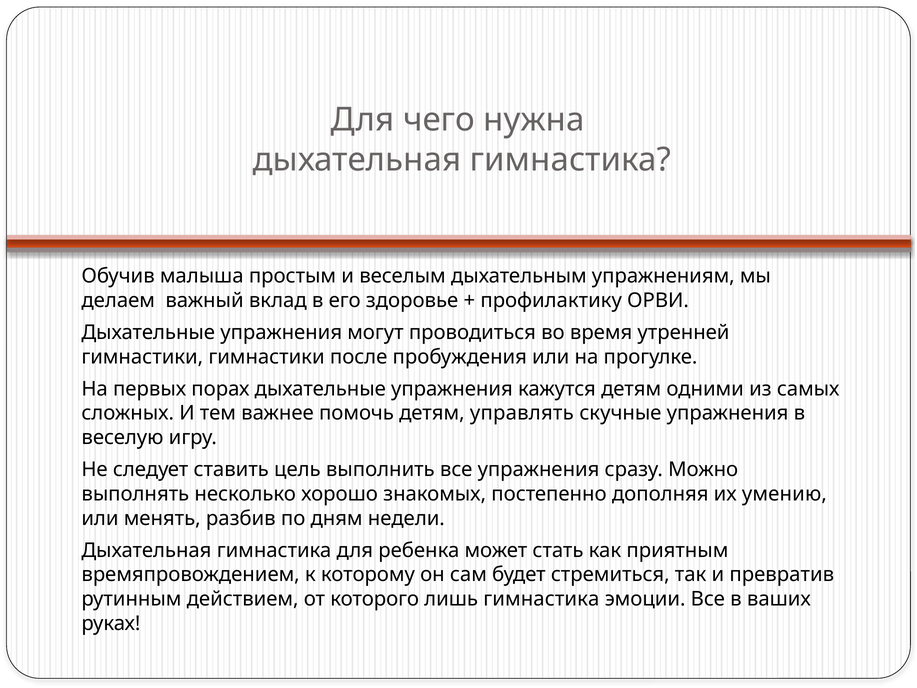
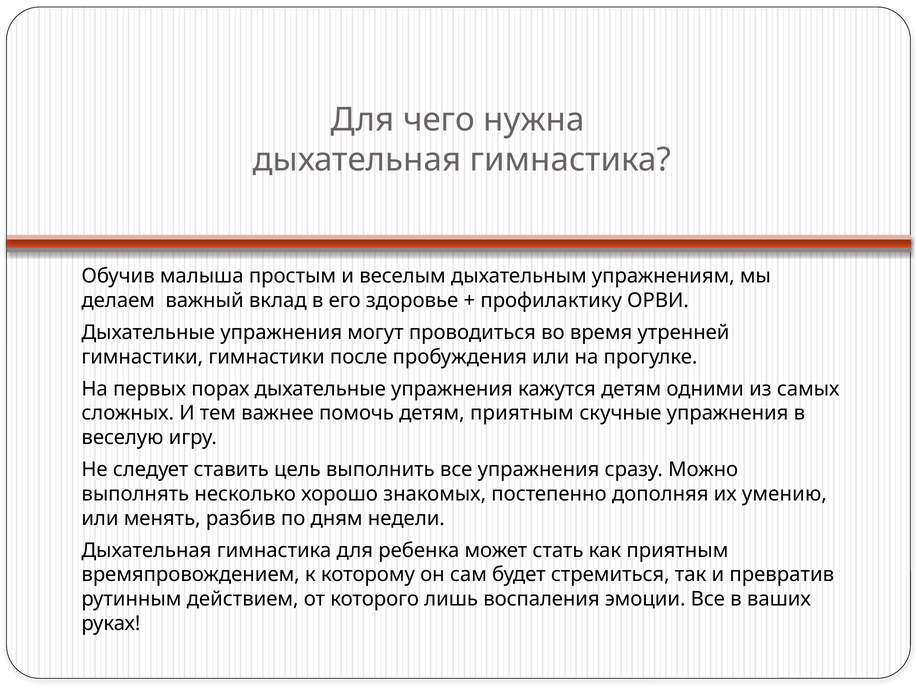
детям управлять: управлять -> приятным (522, 413)
лишь гимнастика: гимнастика -> воспаления (541, 599)
